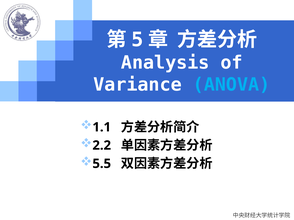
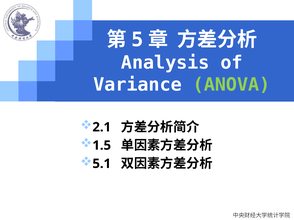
ANOVA colour: light blue -> light green (232, 85)
1.1: 1.1 -> 2.1 (102, 127)
2.2: 2.2 -> 1.5 (102, 146)
5.5: 5.5 -> 5.1 (102, 164)
